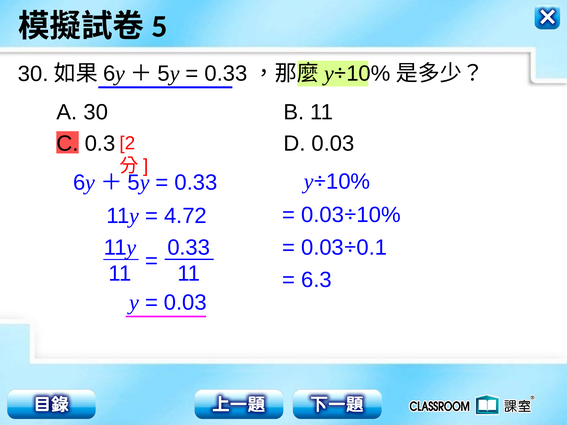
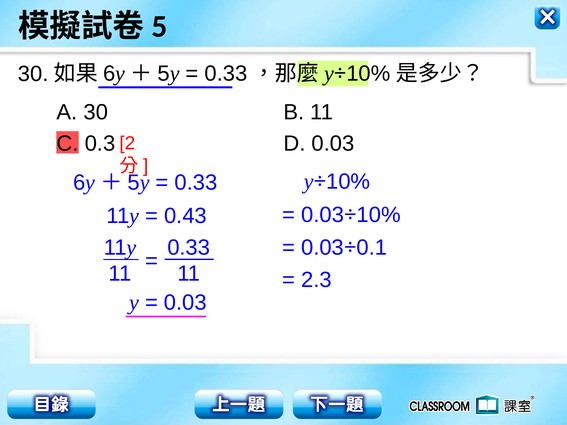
4.72: 4.72 -> 0.43 (185, 216)
6.3: 6.3 -> 2.3 (316, 280)
